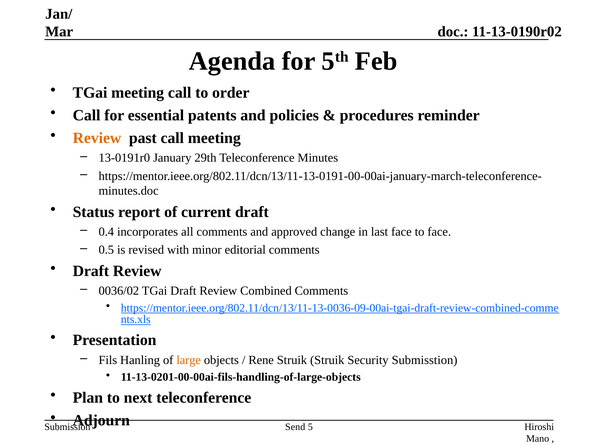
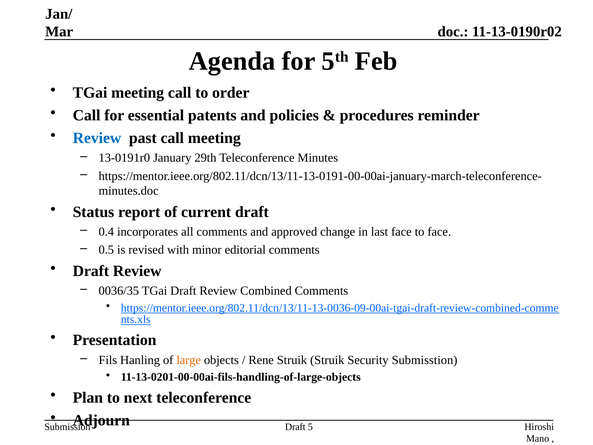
Review colour: orange -> blue (97, 138)
0036/02: 0036/02 -> 0036/35 (119, 291)
Send: Send -> Draft (295, 427)
